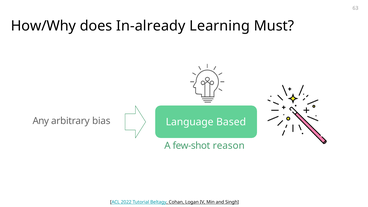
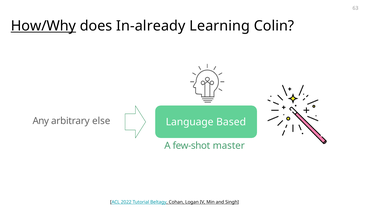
How/Why underline: none -> present (43, 26)
Must: Must -> Colin (274, 26)
bias: bias -> else (101, 121)
reason: reason -> master (229, 146)
